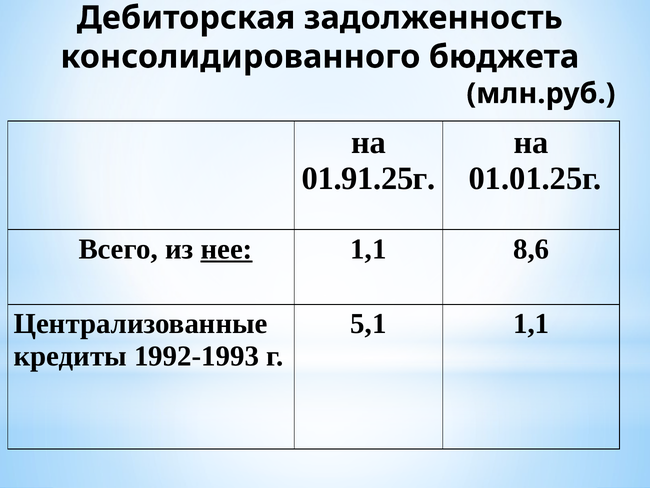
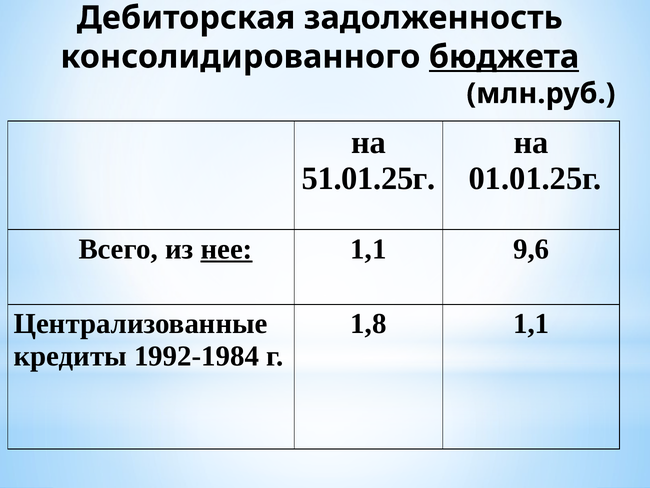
бюджета underline: none -> present (504, 57)
01.91.25г: 01.91.25г -> 51.01.25г (369, 178)
8,6: 8,6 -> 9,6 (531, 249)
5,1: 5,1 -> 1,8 (369, 324)
1992-1993: 1992-1993 -> 1992-1984 (197, 356)
